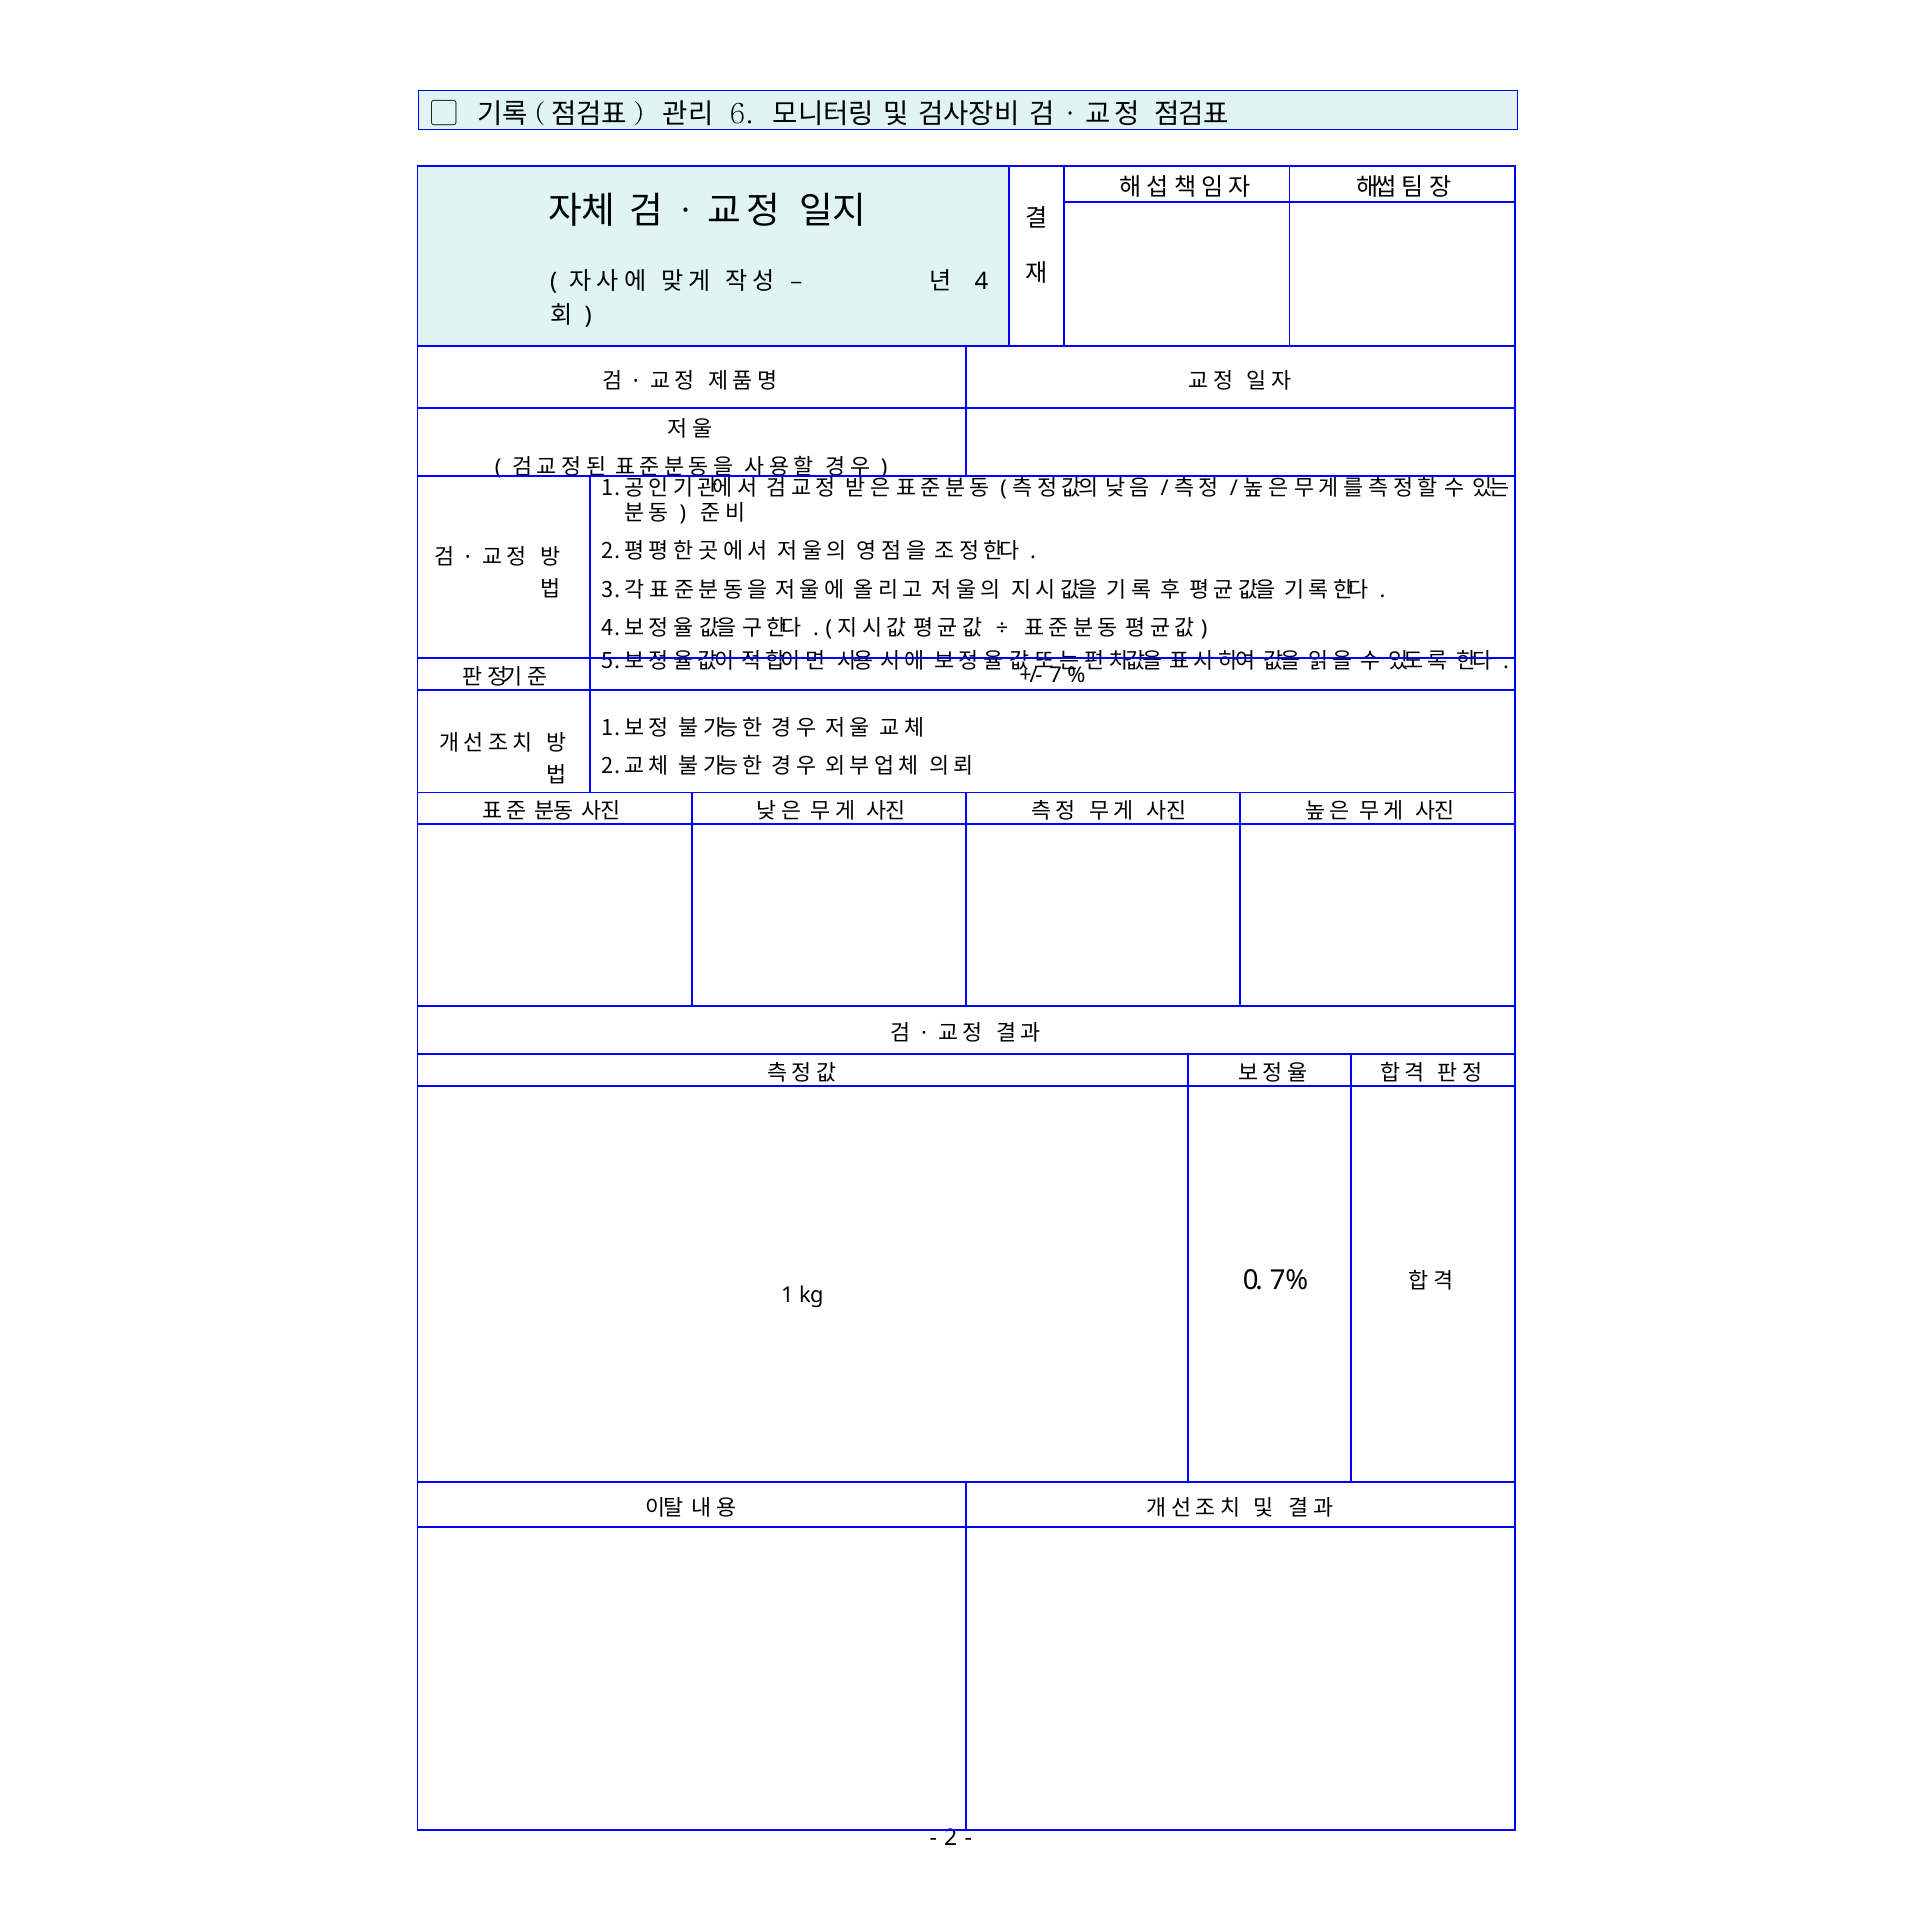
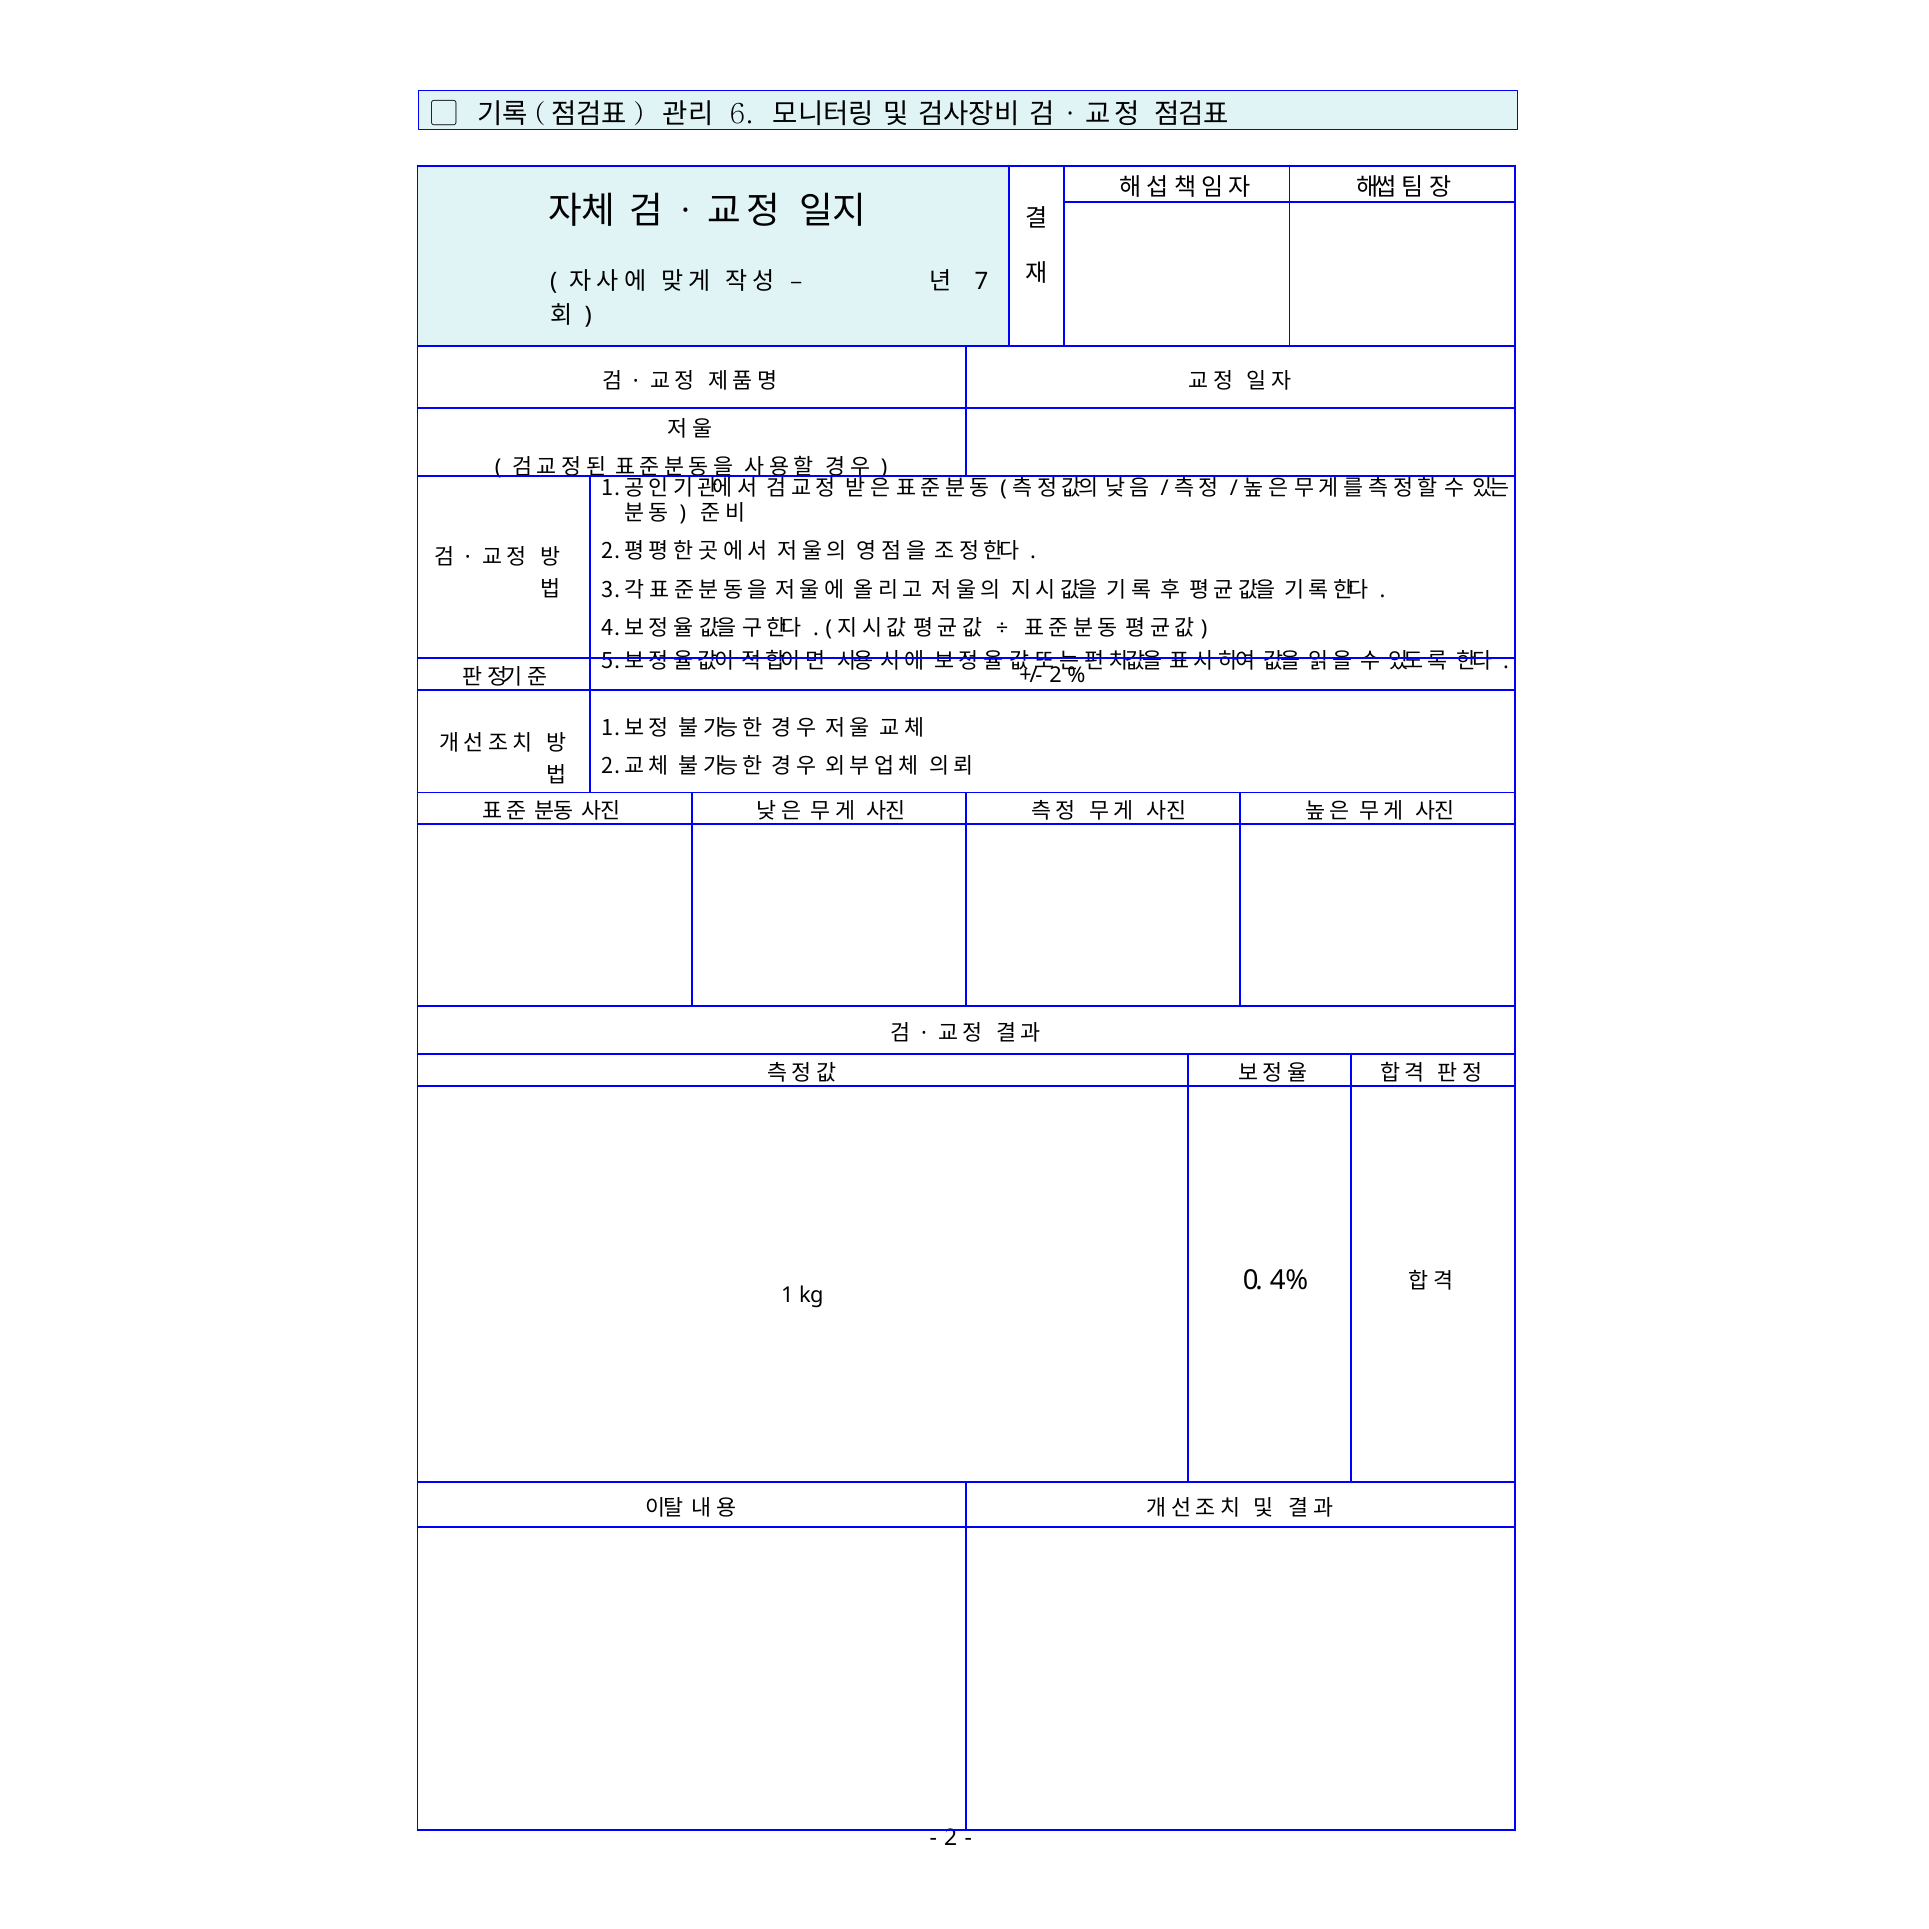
4: 4 -> 7 (982, 281)
7: 7 -> 2 (1056, 675)
7%: 7% -> 4% (1289, 1280)
